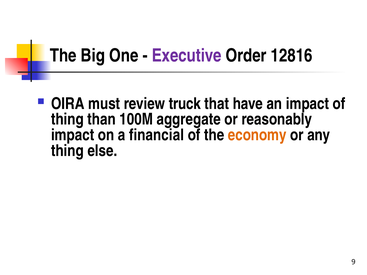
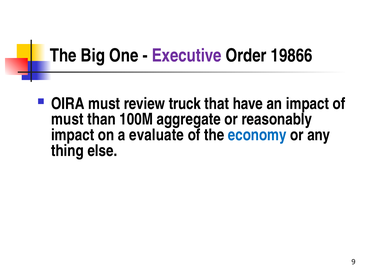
12816: 12816 -> 19866 (292, 56)
thing: thing -> must (67, 119)
financial: financial -> evaluate (157, 135)
economy colour: orange -> blue (257, 135)
